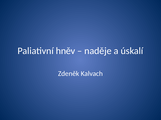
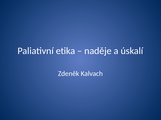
hněv: hněv -> etika (65, 51)
